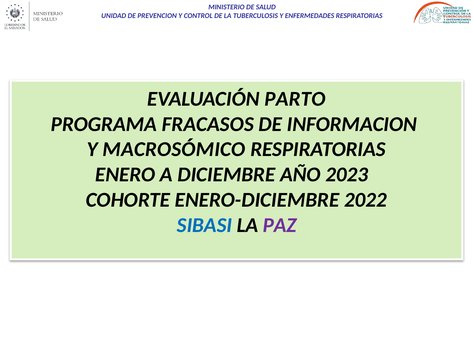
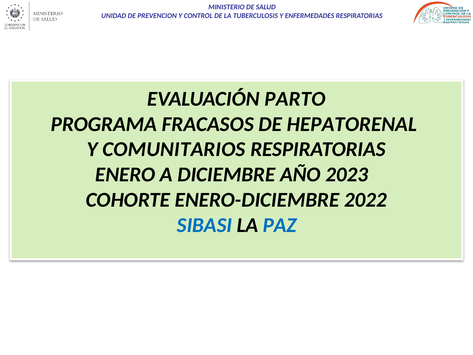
INFORMACION: INFORMACION -> HEPATORENAL (352, 124)
MACROSÓMICO: MACROSÓMICO -> COMUNITARIOS (174, 149)
PAZ colour: purple -> blue (280, 225)
